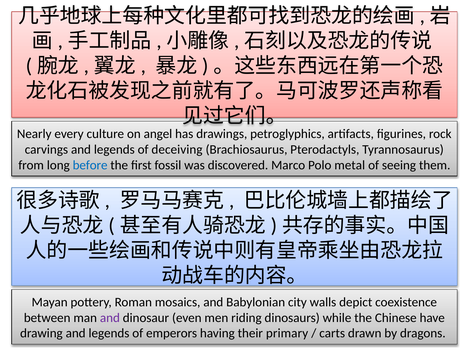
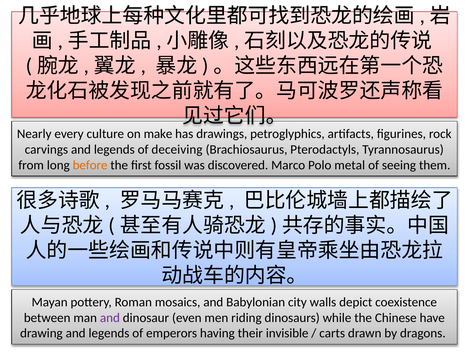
angel: angel -> make (158, 134)
before colour: blue -> orange (90, 165)
primary: primary -> invisible (287, 333)
